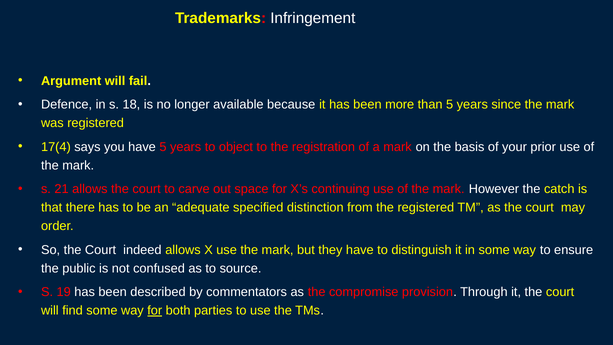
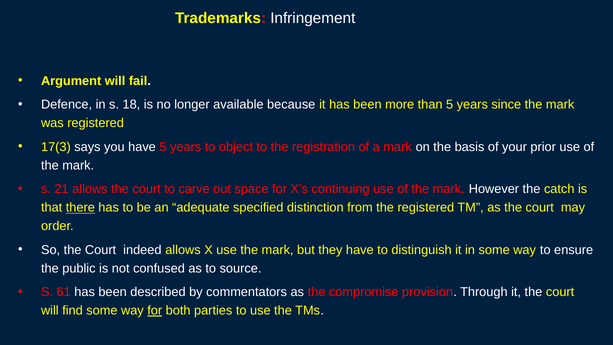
17(4: 17(4 -> 17(3 (56, 147)
there underline: none -> present (80, 208)
19: 19 -> 61 (64, 292)
